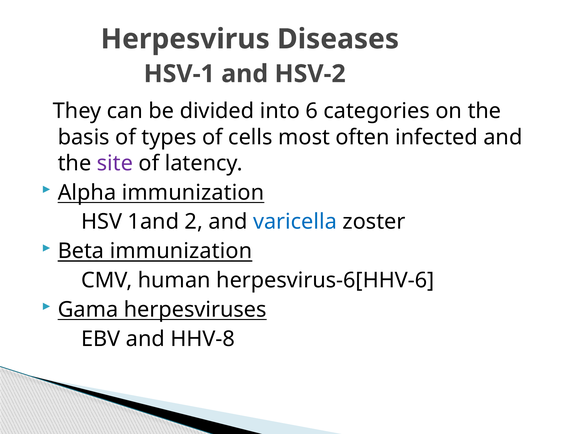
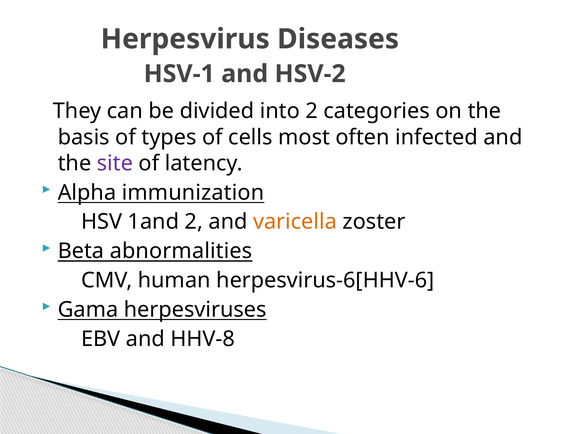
into 6: 6 -> 2 (312, 111)
varicella colour: blue -> orange (295, 222)
Beta immunization: immunization -> abnormalities (181, 251)
